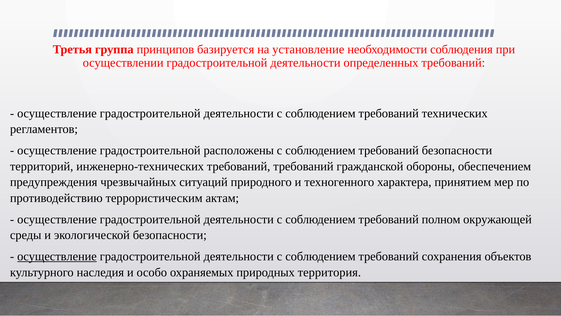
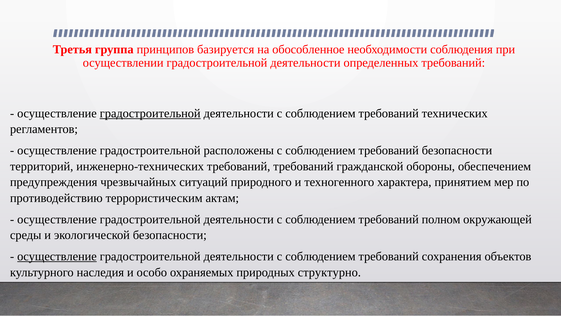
установление: установление -> обособленное (308, 49)
градостроительной underline: none -> present (150, 113)
территория: территория -> структурно (329, 272)
